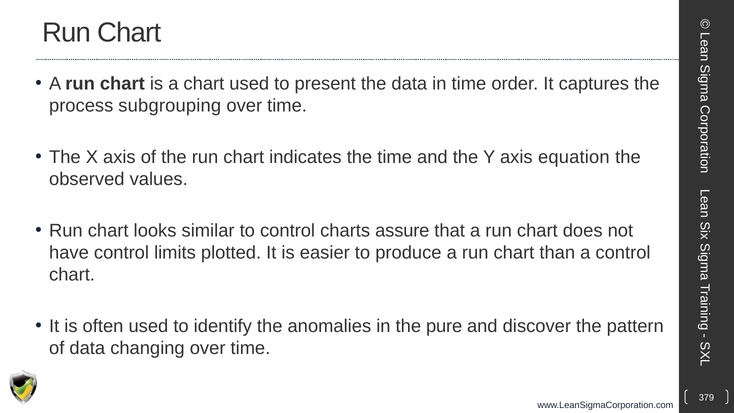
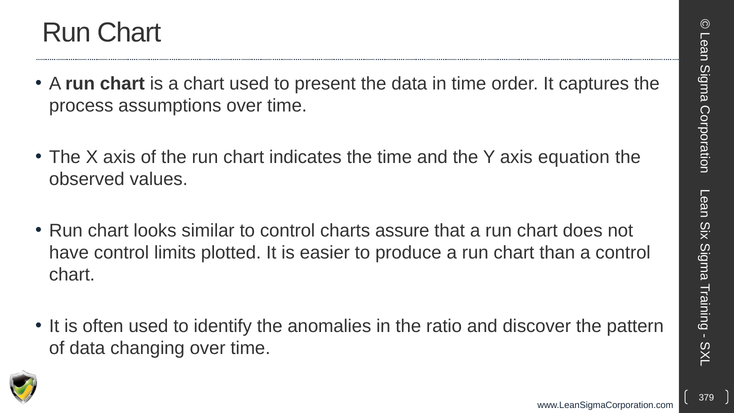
subgrouping: subgrouping -> assumptions (170, 106)
pure: pure -> ratio (444, 326)
